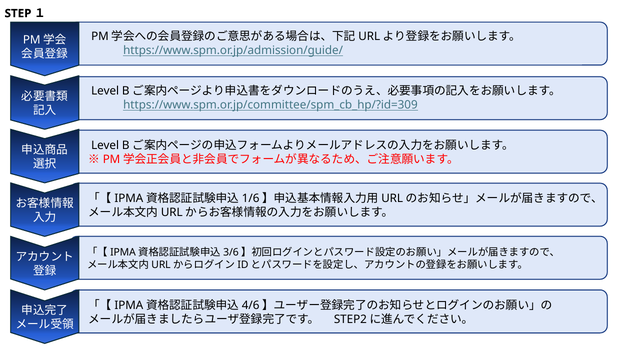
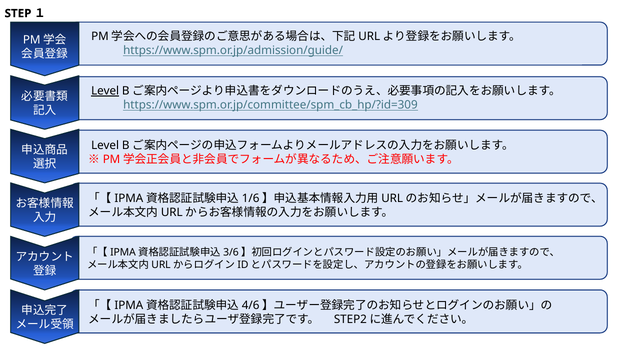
Level underline: none -> present (105, 91)
